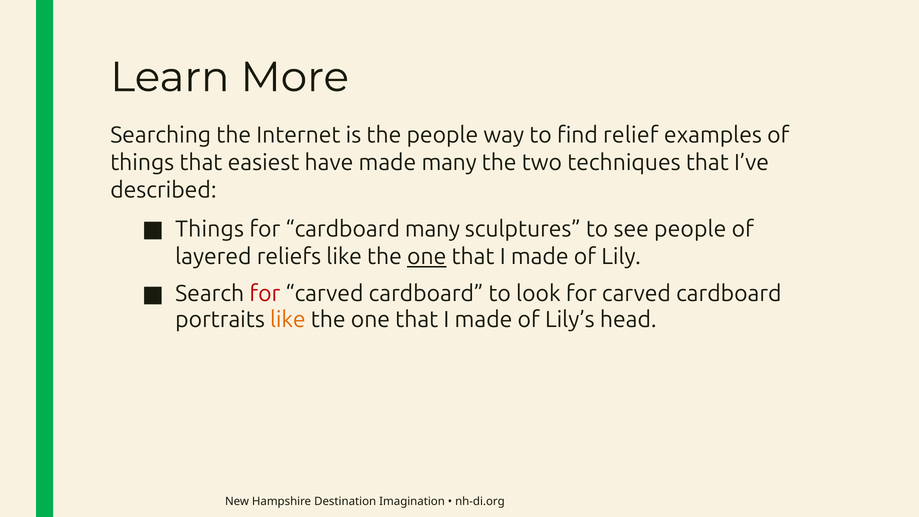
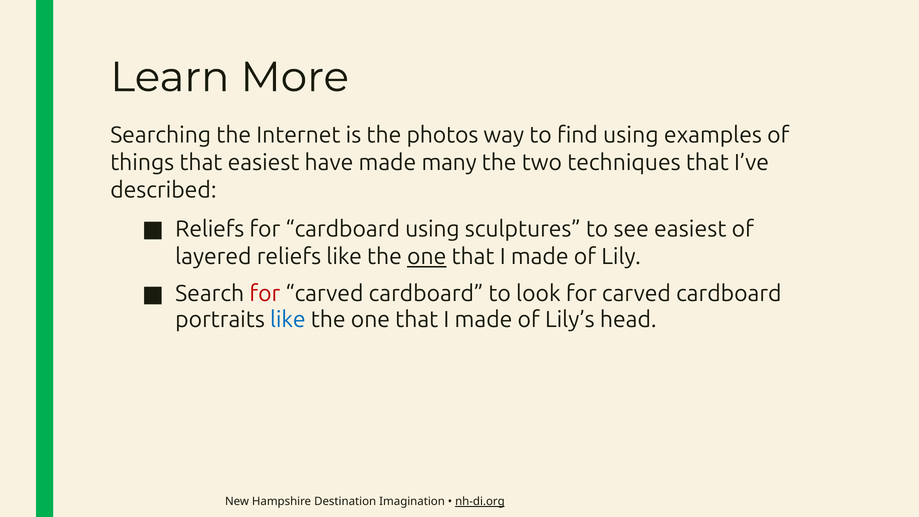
the people: people -> photos (442, 135)
find relief: relief -> using (631, 135)
Things: Things -> Reliefs (210, 229)
cardboard many: many -> using (432, 229)
see people: people -> easiest (690, 229)
like colour: orange -> blue (288, 320)
nh-di.org underline: none -> present (480, 502)
